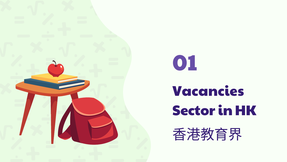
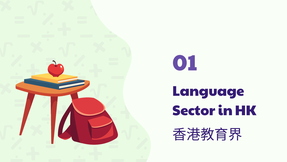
Vacancies: Vacancies -> Language (208, 91)
